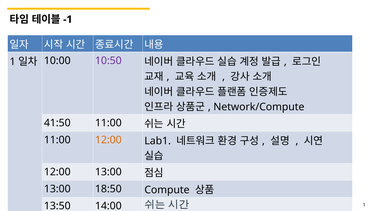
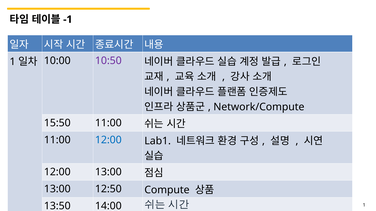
41:50: 41:50 -> 15:50 (57, 123)
12:00 colour: orange -> blue (108, 140)
18:50: 18:50 -> 12:50 (108, 189)
